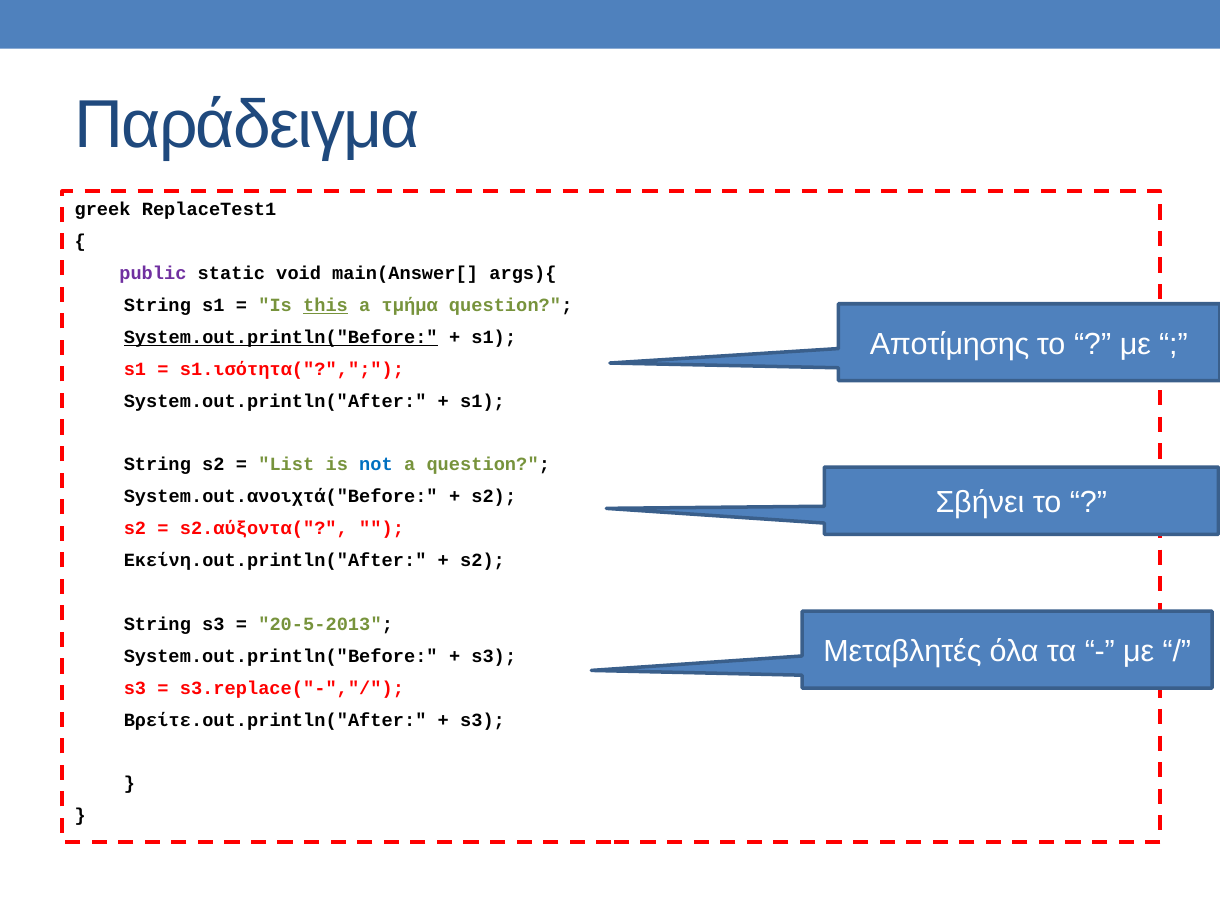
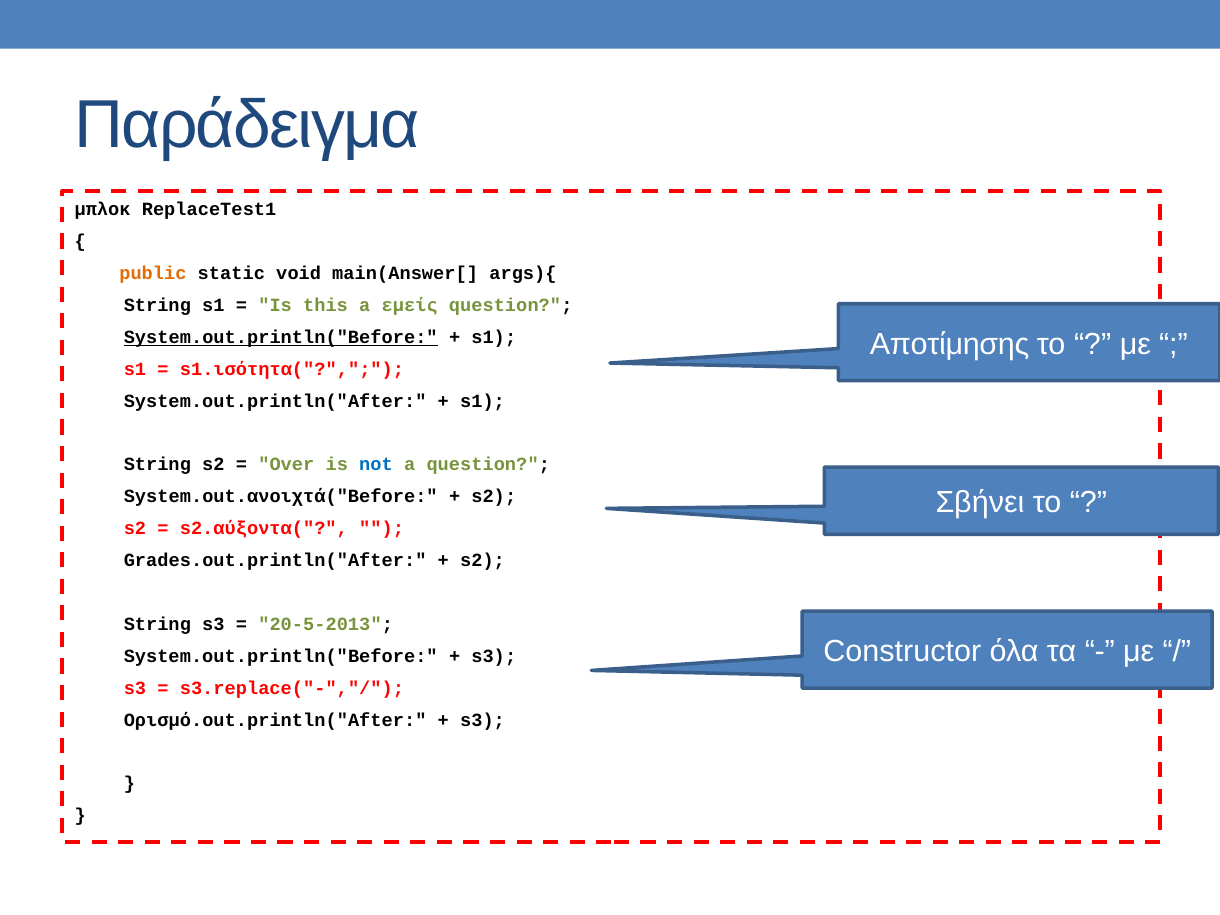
greek: greek -> μπλοκ (103, 210)
public colour: purple -> orange (153, 273)
this underline: present -> none (325, 305)
τμήμα: τμήμα -> εμείς (410, 305)
List: List -> Over (286, 465)
Εκείνη.out.println("After: Εκείνη.out.println("After -> Grades.out.println("After (275, 561)
Μεταβλητές: Μεταβλητές -> Constructor (902, 652)
Βρείτε.out.println("After: Βρείτε.out.println("After -> Ορισμό.out.println("After (275, 720)
